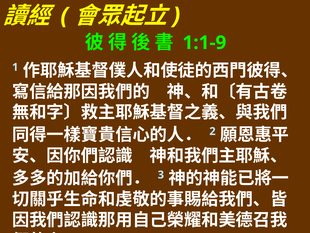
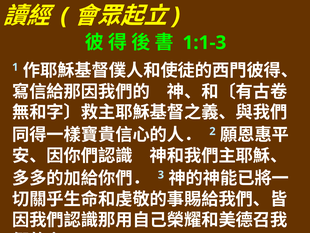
1:1-9: 1:1-9 -> 1:1-3 (204, 43)
